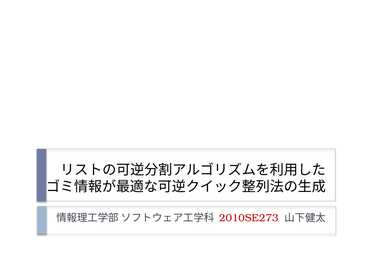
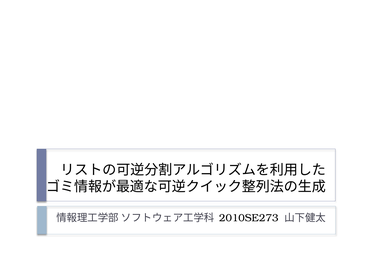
2010SE273 colour: red -> black (249, 218)
